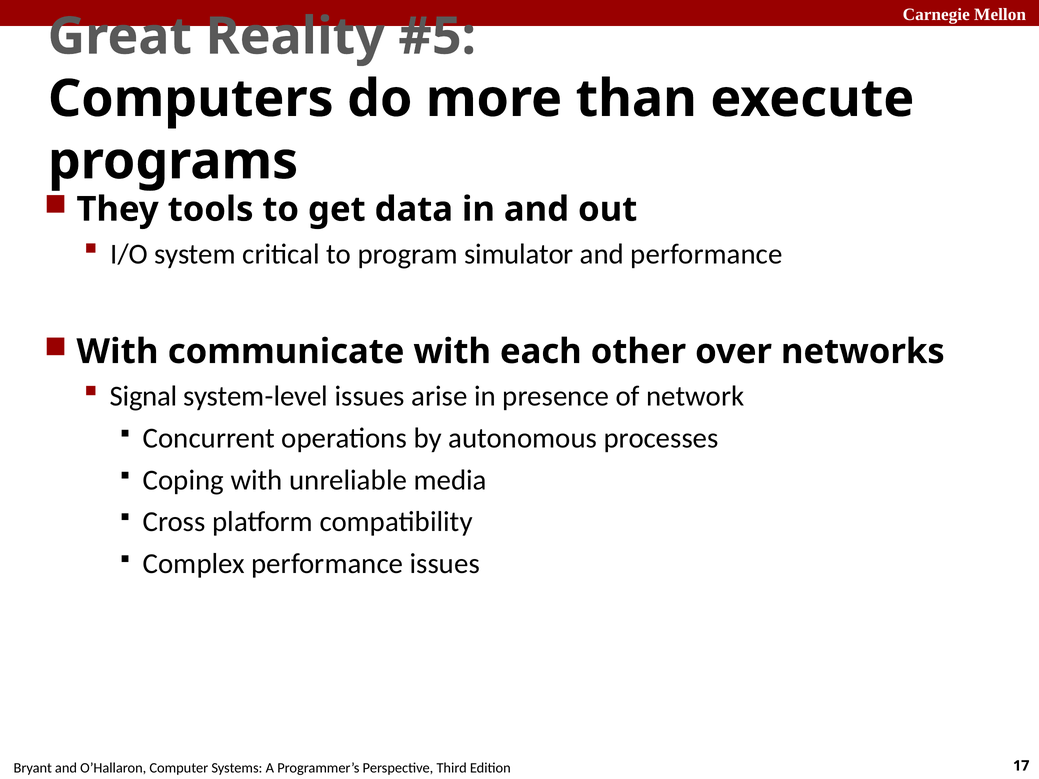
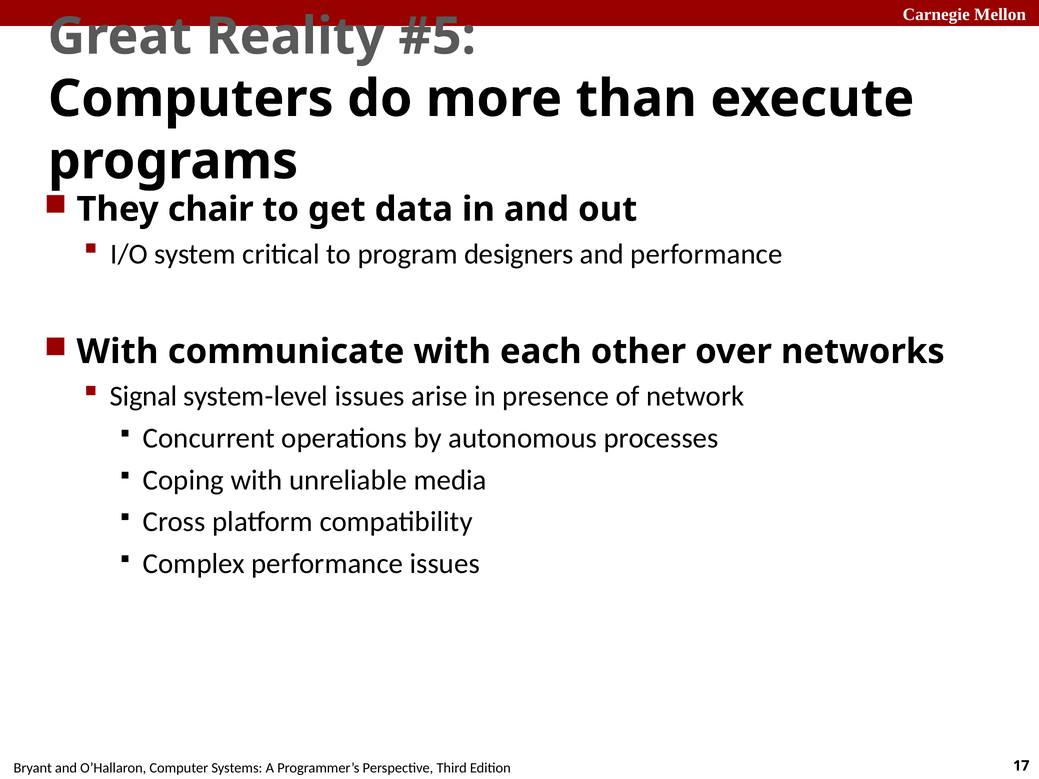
tools: tools -> chair (211, 209)
simulator: simulator -> designers (519, 254)
